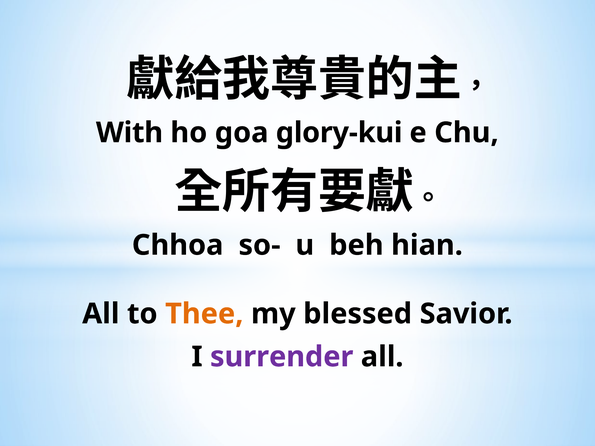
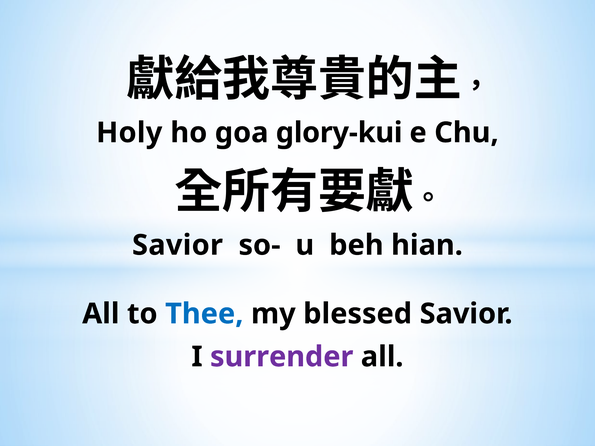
With: With -> Holy (129, 133)
Chhoa: Chhoa -> Savior (178, 245)
Thee colour: orange -> blue (204, 314)
